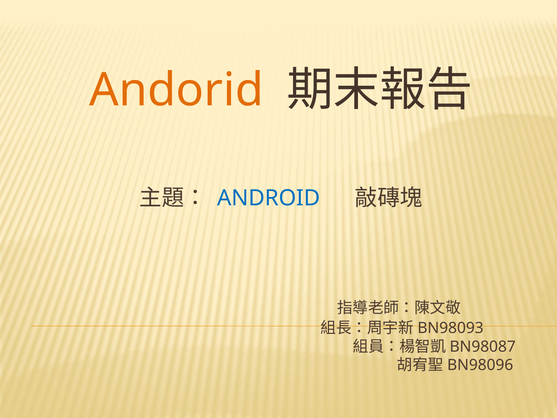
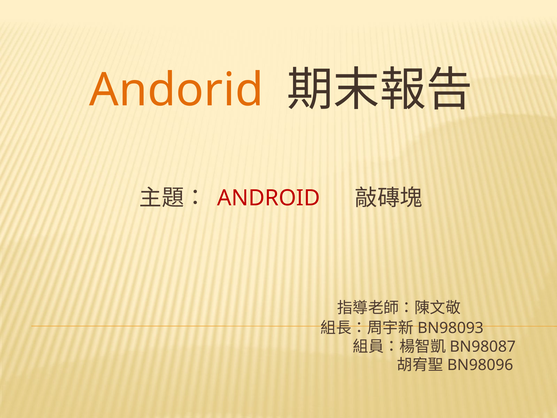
ANDROID colour: blue -> red (269, 198)
